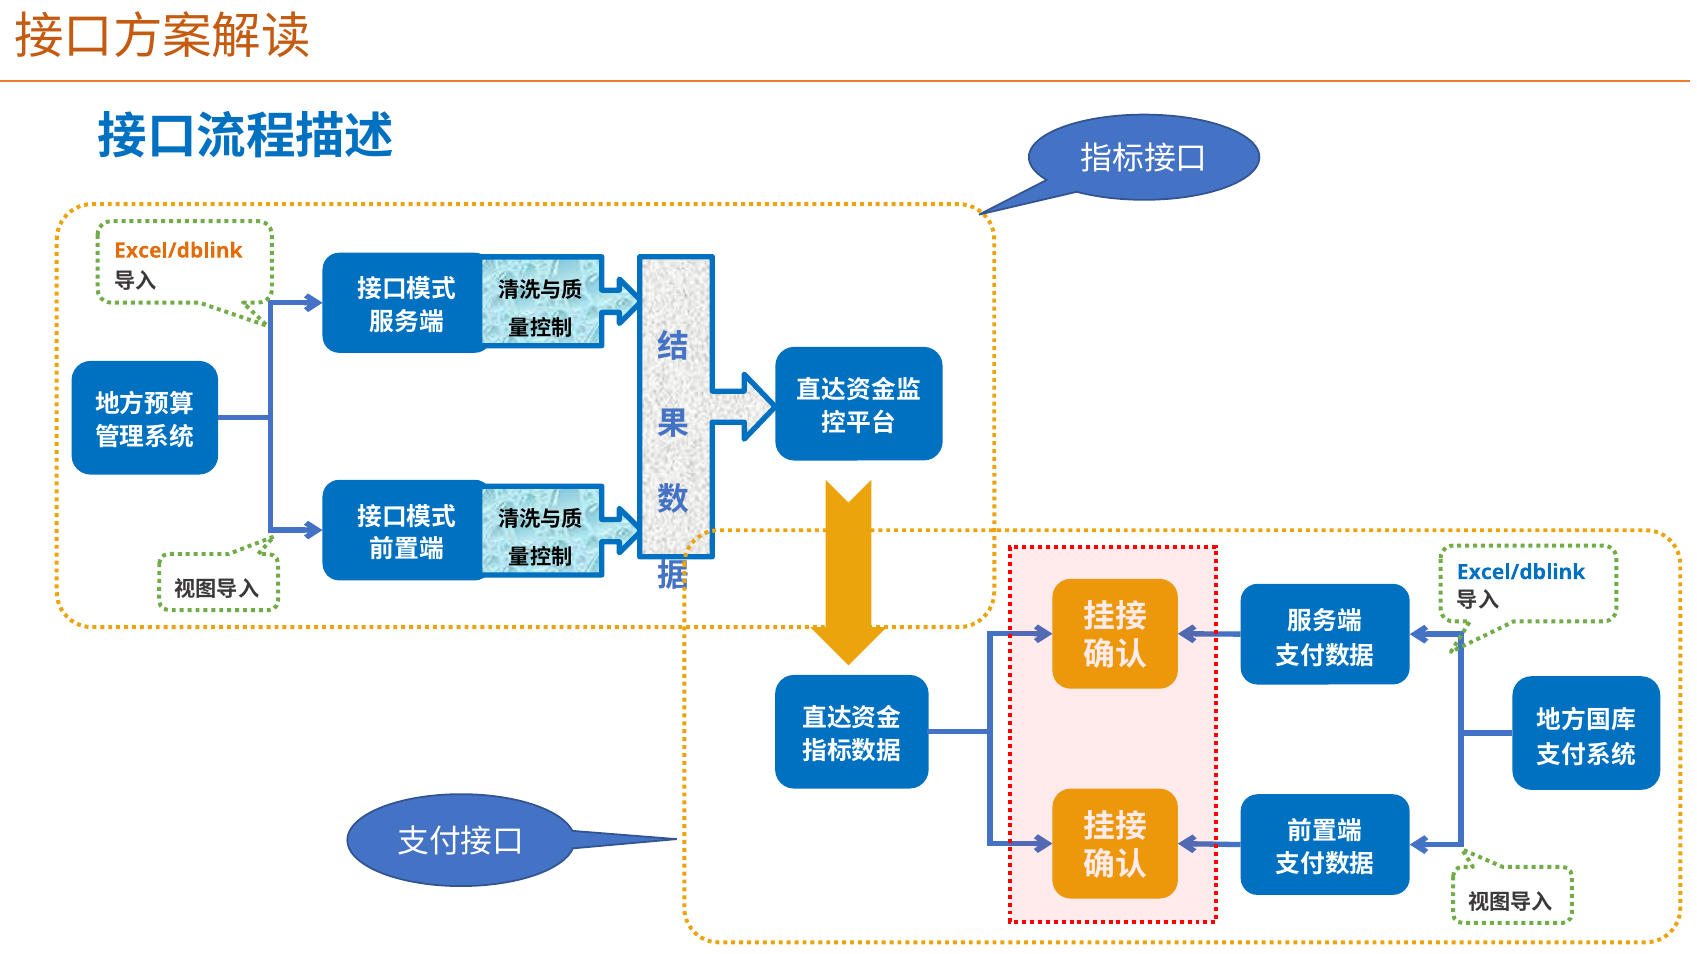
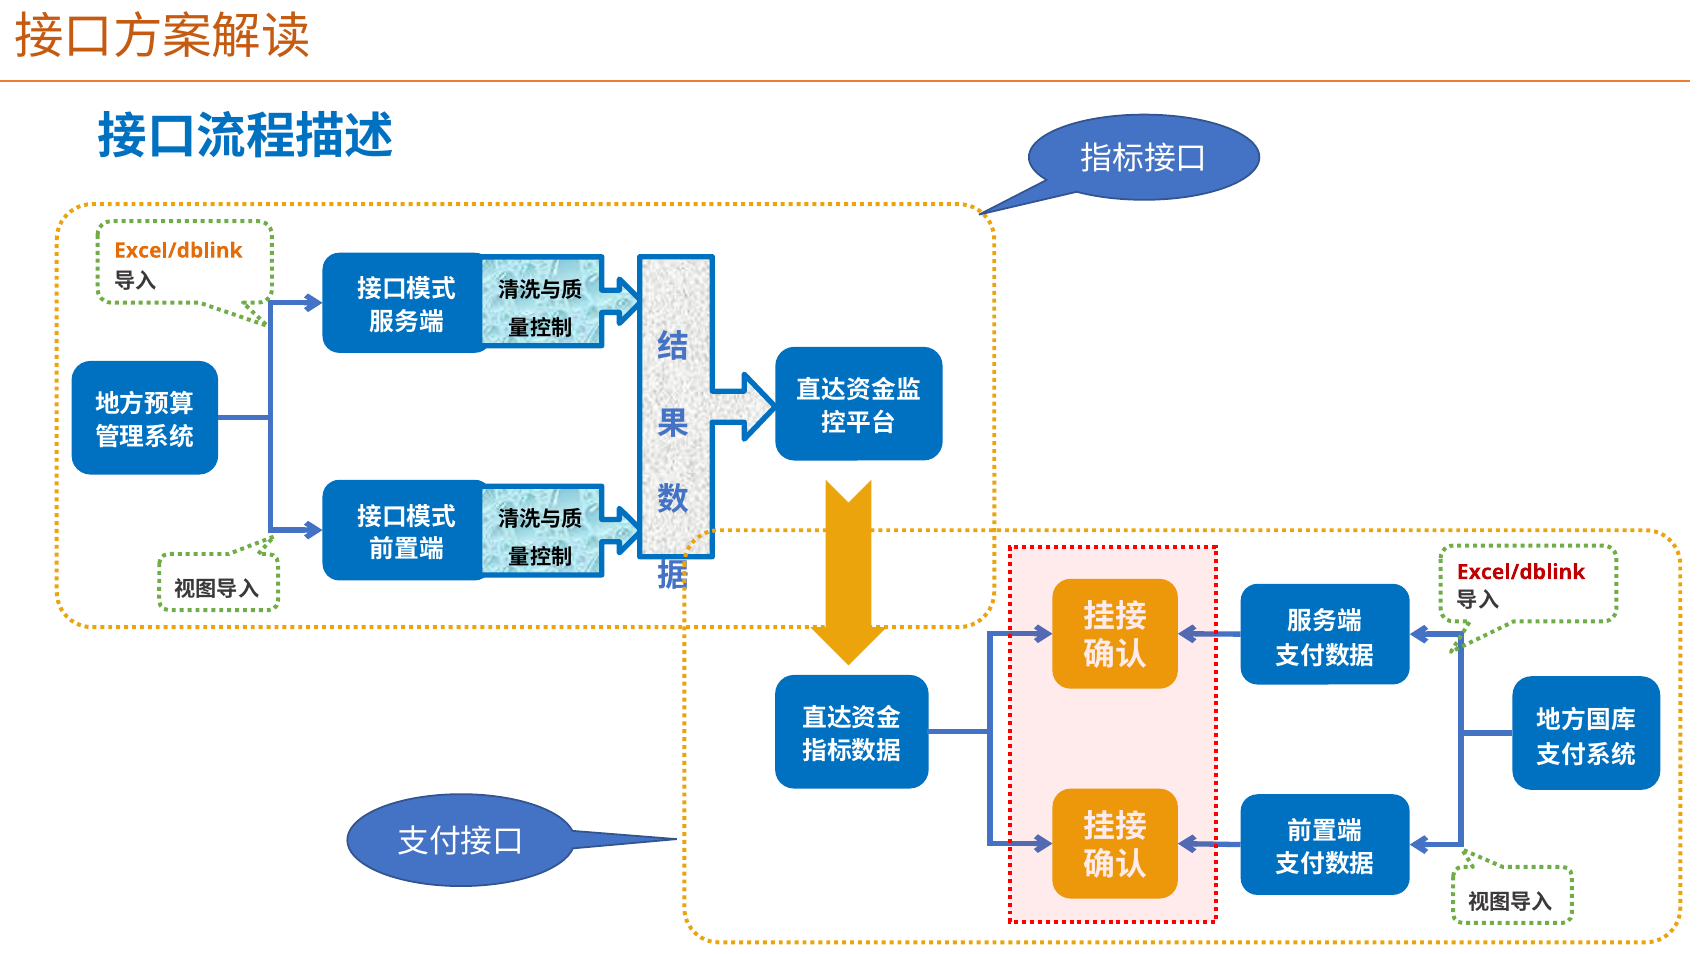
Excel/dblink colour: blue -> red (1521, 573)
